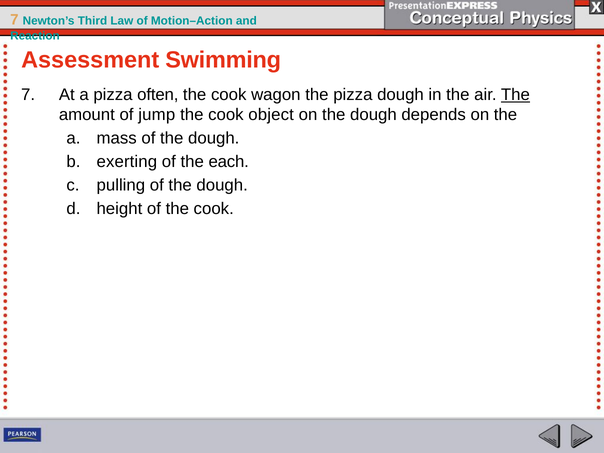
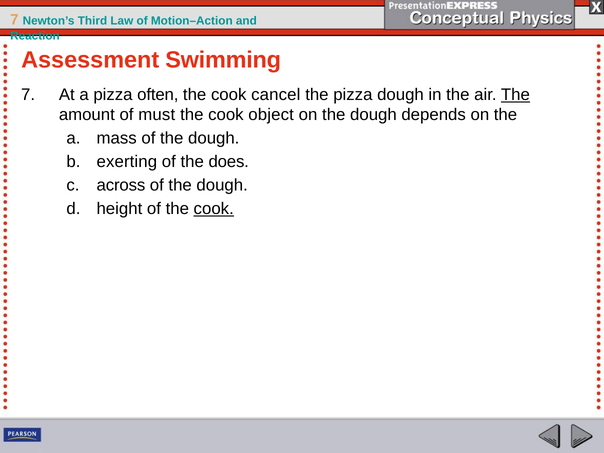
wagon: wagon -> cancel (276, 95)
jump: jump -> must (157, 115)
each: each -> does (229, 162)
pulling: pulling -> across (121, 185)
cook underline: none -> present (214, 209)
